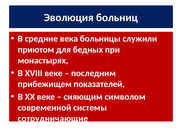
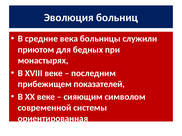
сотрудничающие: сотрудничающие -> ориентированная (53, 119)
